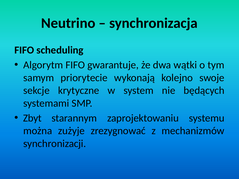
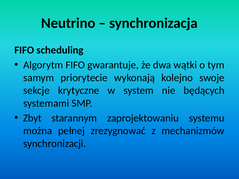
zużyje: zużyje -> pełnej (71, 131)
